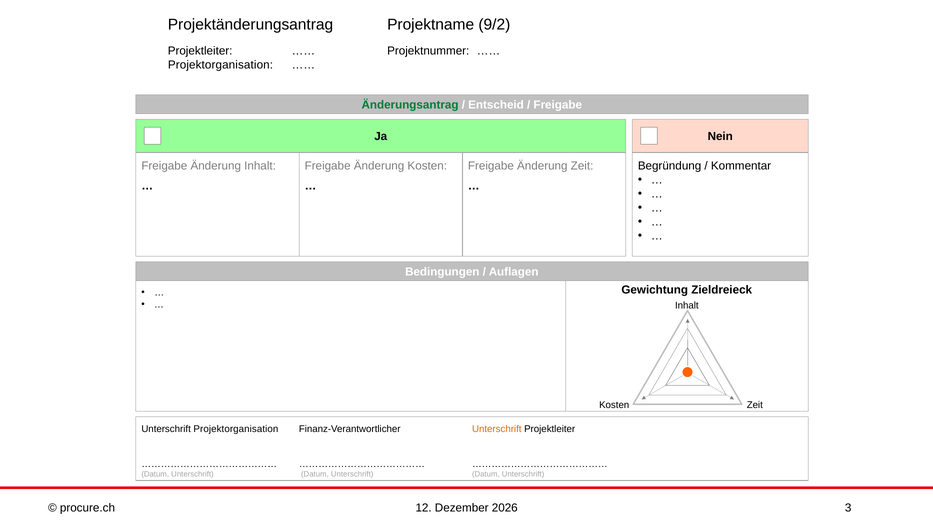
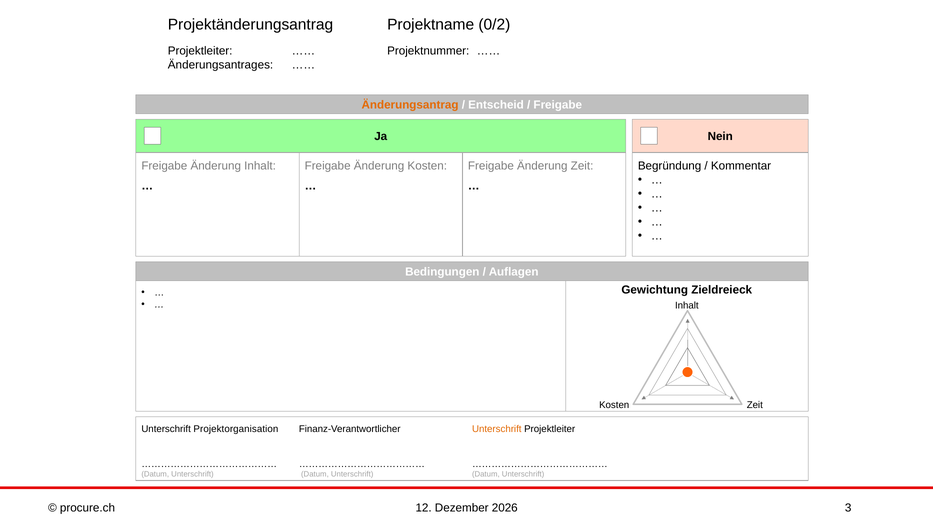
9/2: 9/2 -> 0/2 (494, 24)
Projektorganisation: Projektorganisation -> Änderungsantrages (221, 65)
Änderungsantrag colour: green -> orange (410, 105)
